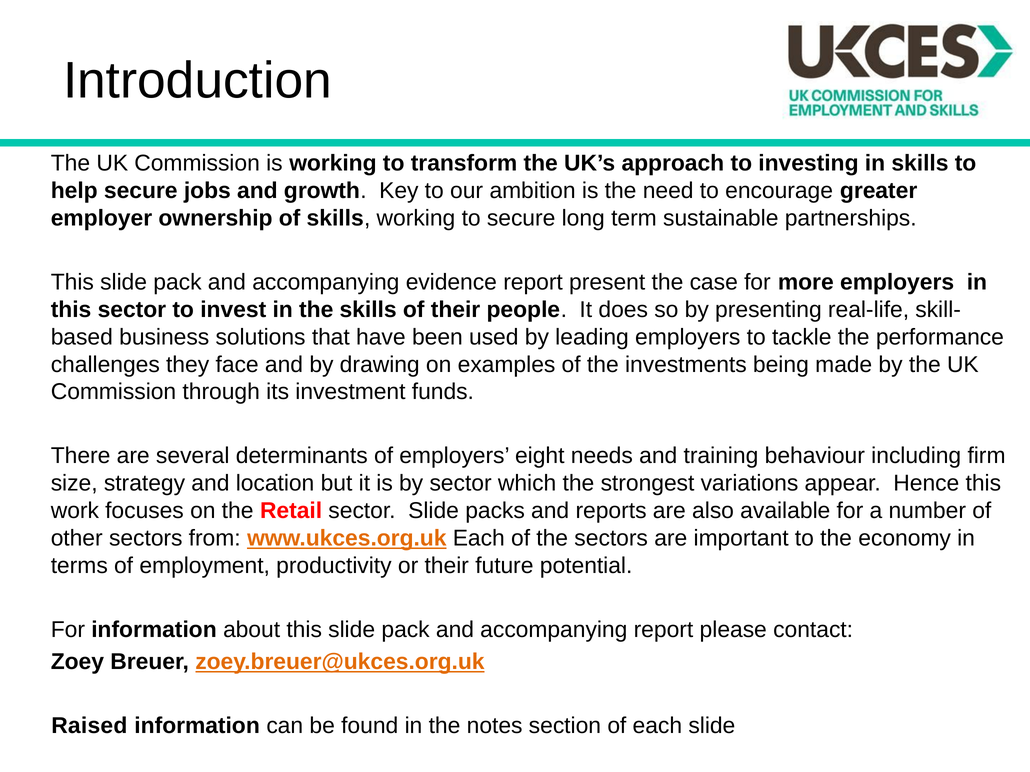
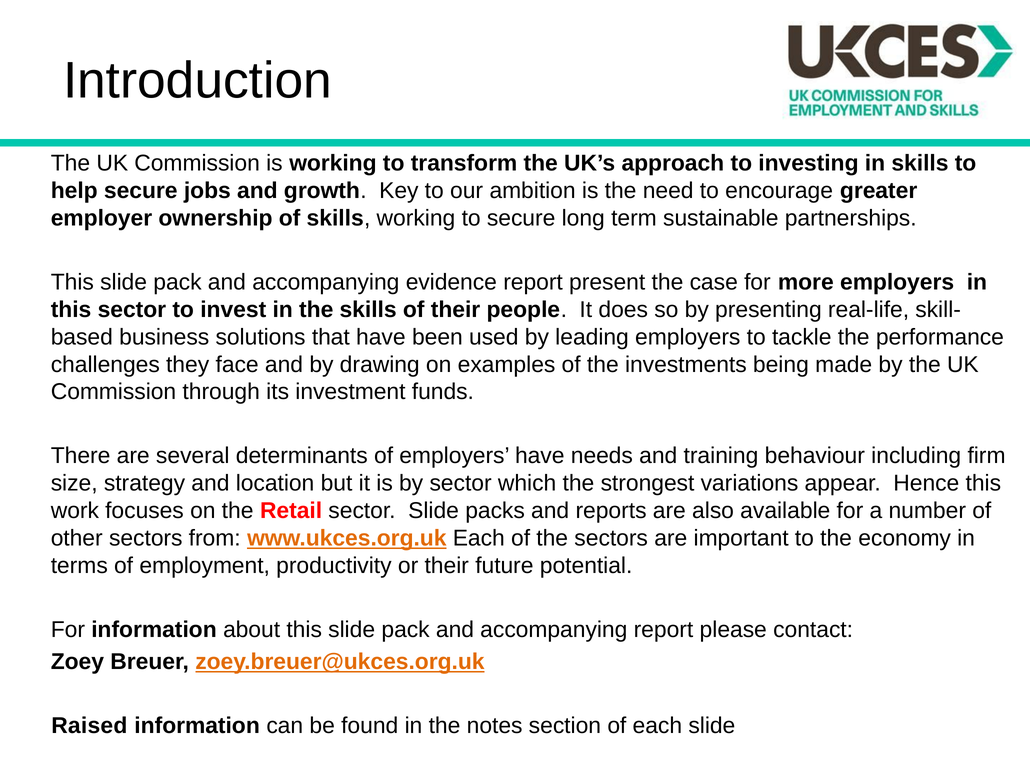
employers eight: eight -> have (540, 456)
